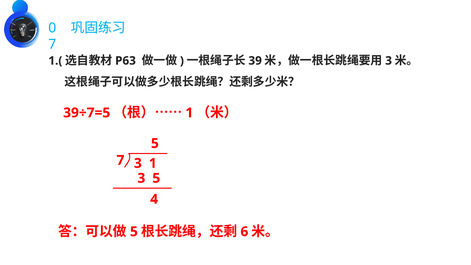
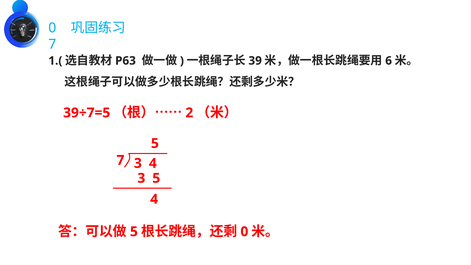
3: 3 -> 6 (389, 61)
1: 1 -> 2 (189, 113)
3 1: 1 -> 4 (153, 163)
6: 6 -> 0 (244, 232)
